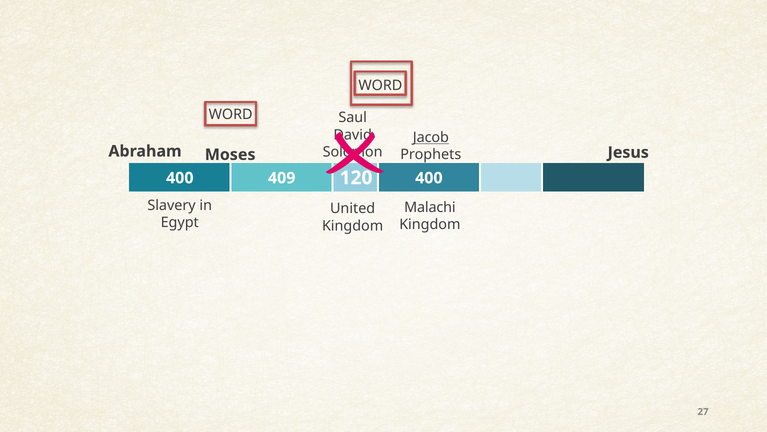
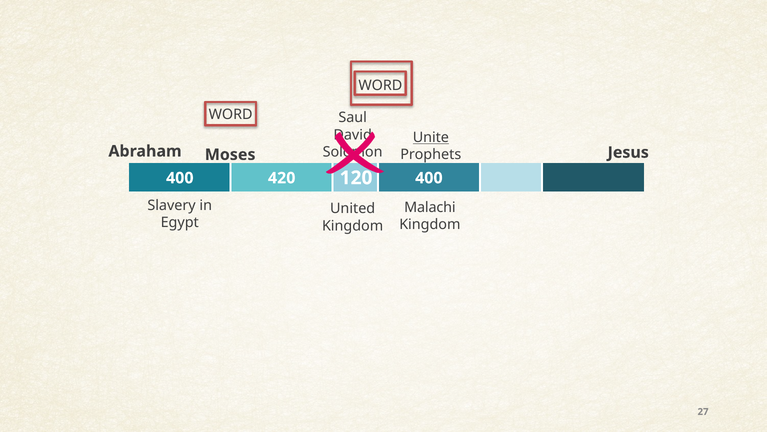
Jacob: Jacob -> Unite (431, 137)
409: 409 -> 420 (282, 178)
